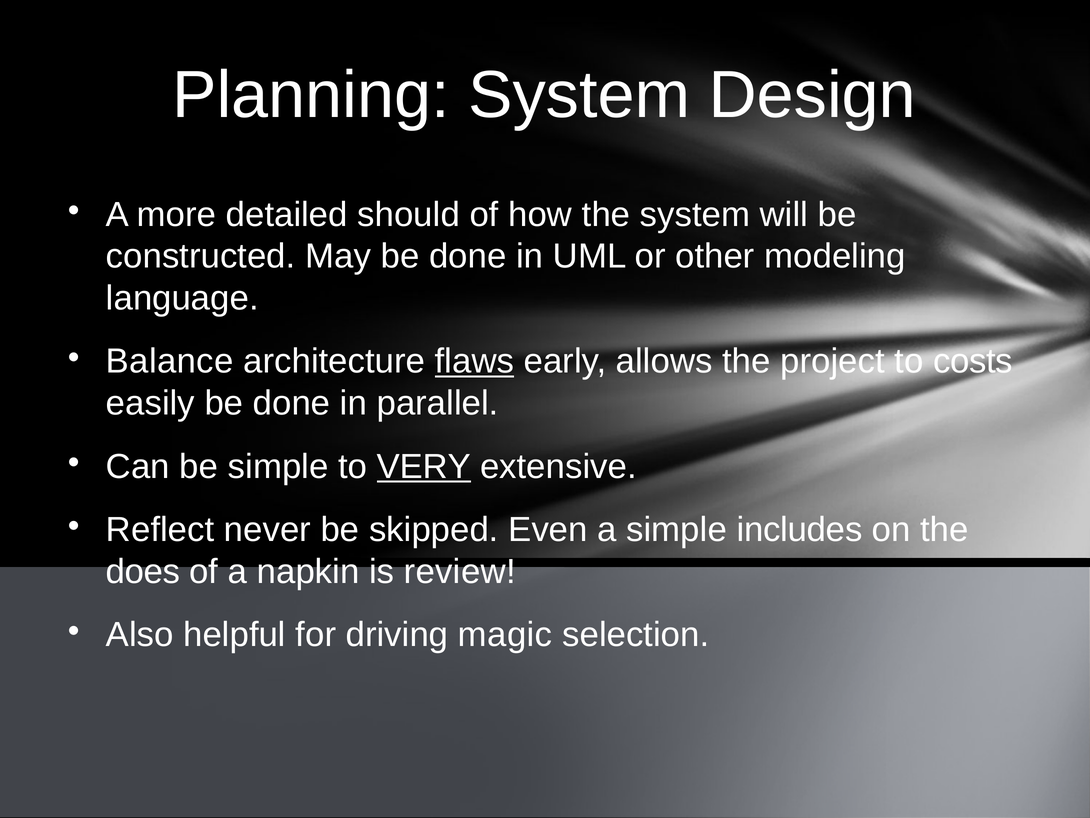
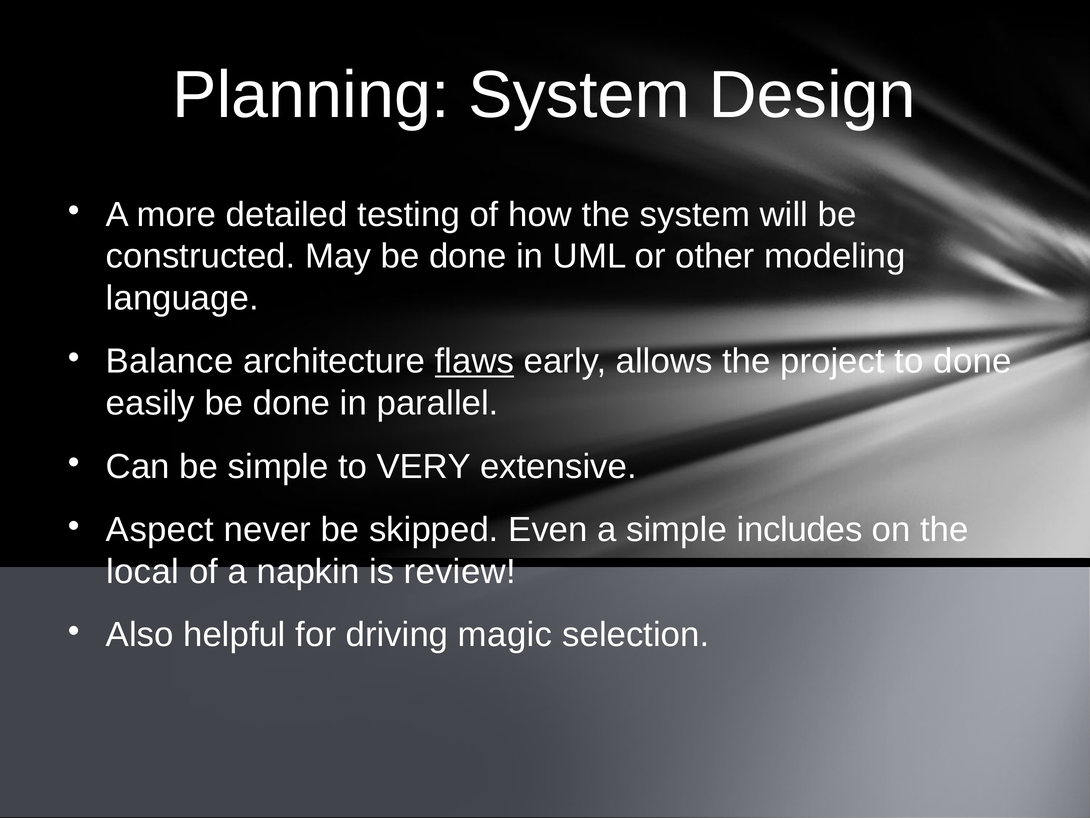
should: should -> testing (409, 215)
to costs: costs -> done (973, 361)
VERY underline: present -> none (424, 466)
Reflect: Reflect -> Aspect (160, 529)
does: does -> local (143, 571)
